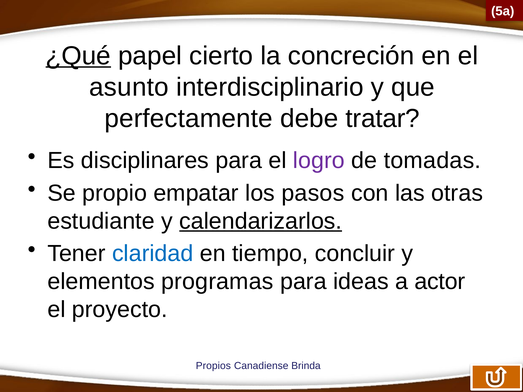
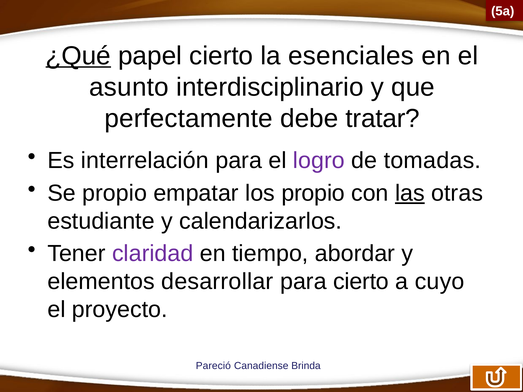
concreción: concreción -> esenciales (351, 56)
disciplinares: disciplinares -> interrelación (145, 161)
los pasos: pasos -> propio (313, 193)
las underline: none -> present (410, 193)
calendarizarlos underline: present -> none (261, 221)
claridad colour: blue -> purple (153, 254)
concluir: concluir -> abordar (355, 254)
programas: programas -> desarrollar (217, 282)
para ideas: ideas -> cierto (361, 282)
actor: actor -> cuyo (440, 282)
Propios: Propios -> Pareció (213, 366)
